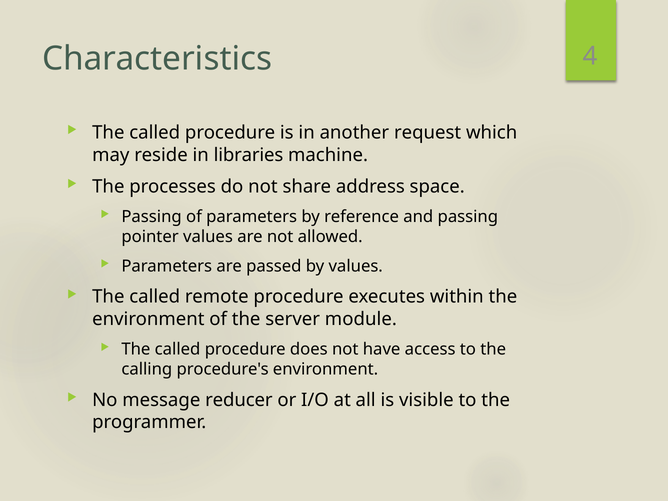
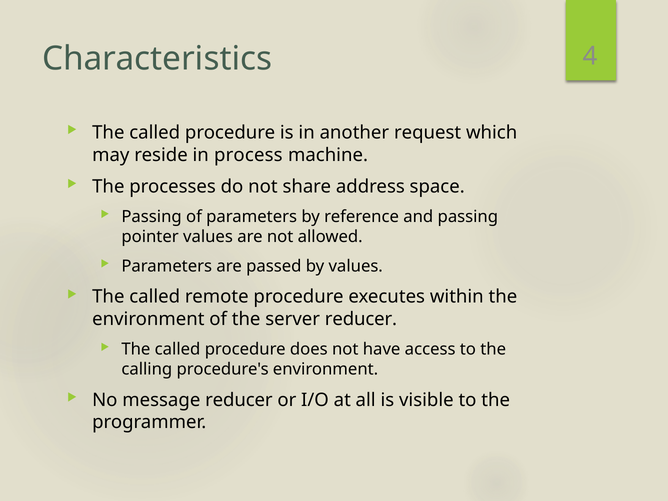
libraries: libraries -> process (248, 155)
server module: module -> reducer (361, 319)
